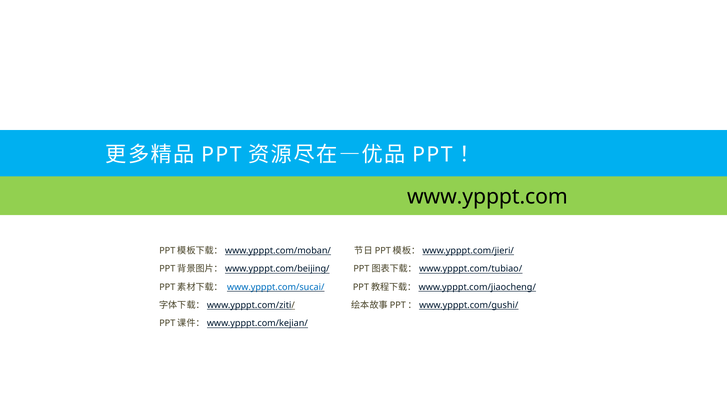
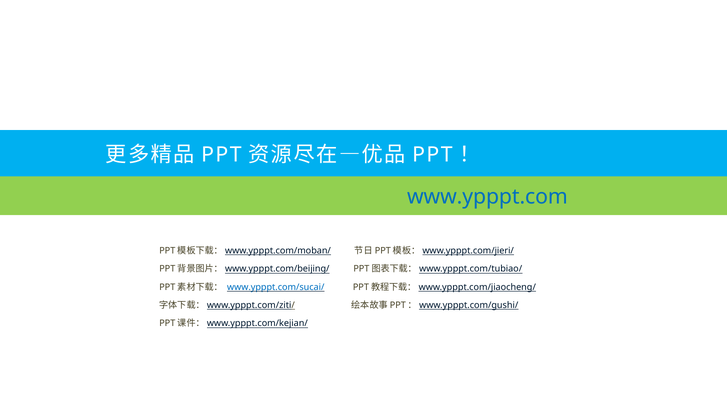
www.ypppt.com colour: black -> blue (487, 197)
